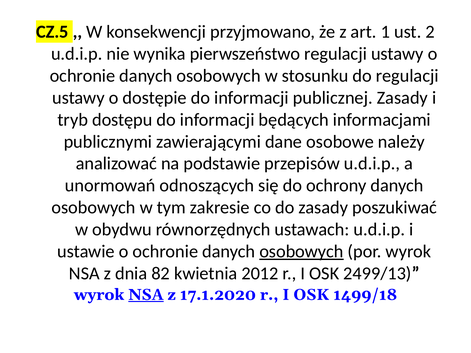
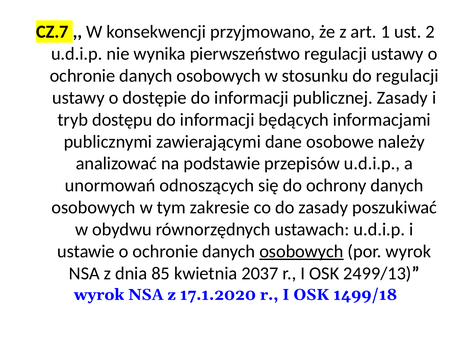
CZ.5: CZ.5 -> CZ.7 (52, 32)
82: 82 -> 85 (161, 274)
2012: 2012 -> 2037 (260, 274)
NSA underline: present -> none (146, 295)
